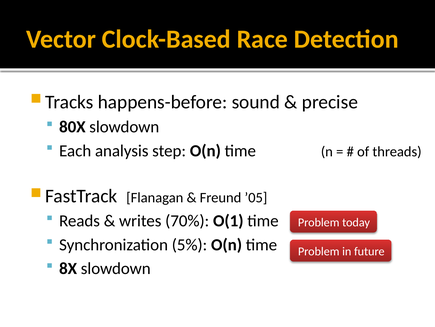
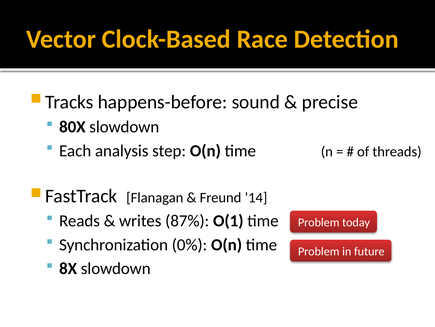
’05: ’05 -> ’14 (256, 197)
70%: 70% -> 87% (187, 221)
5%: 5% -> 0% (189, 244)
